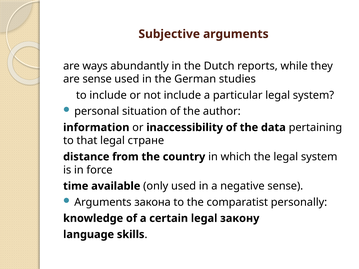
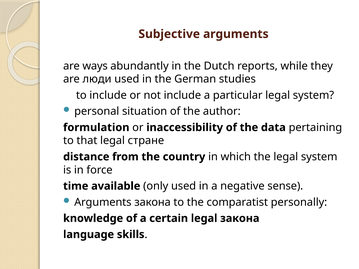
are sense: sense -> люди (97, 79)
information: information -> formulation (96, 128)
legal закону: закону -> закона (240, 219)
